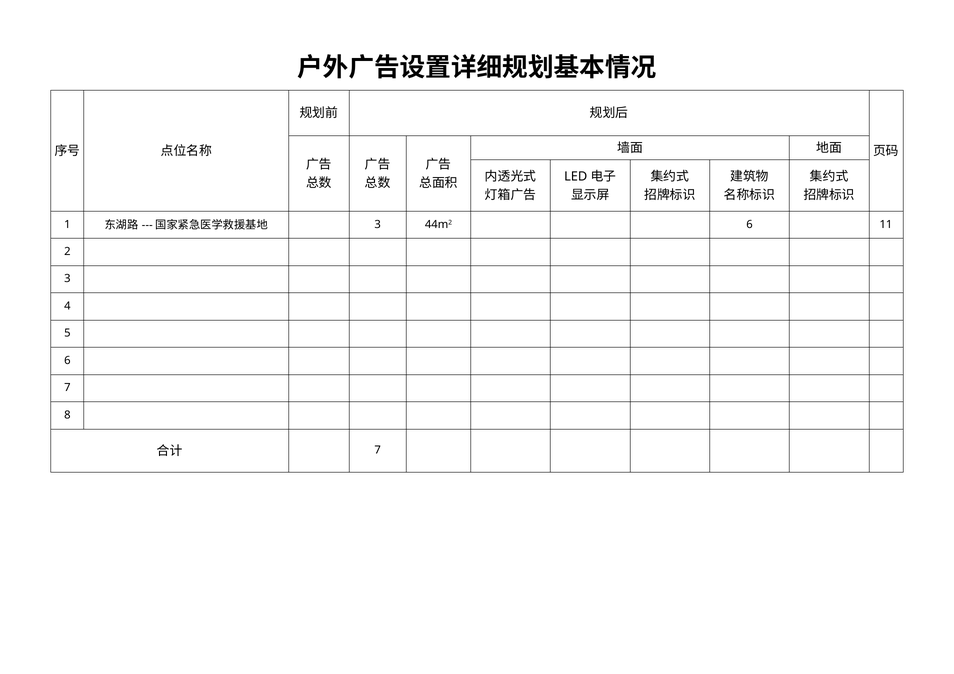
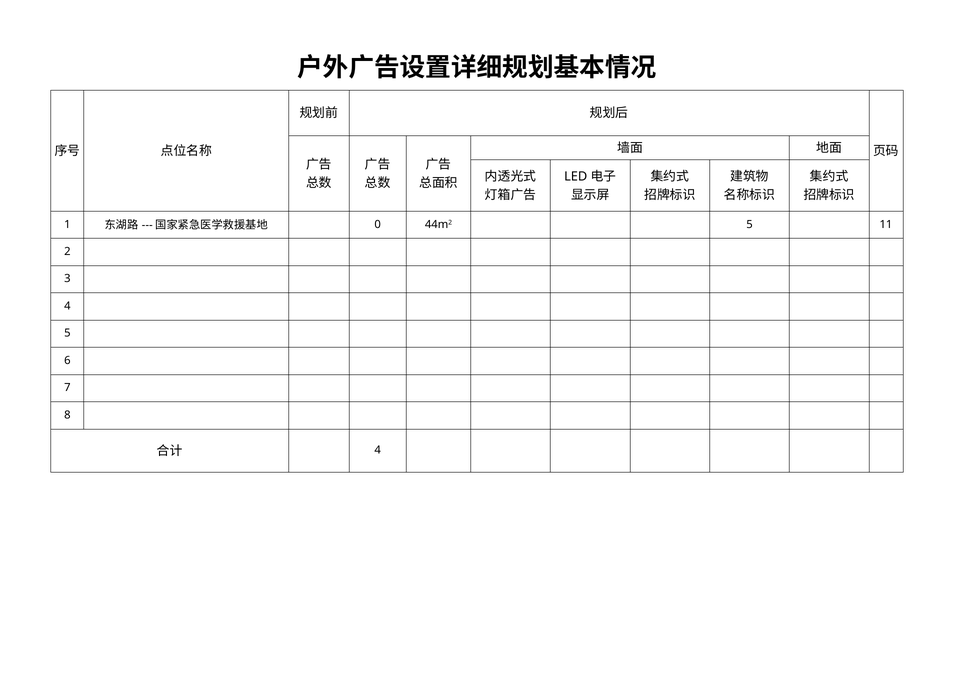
3: 3 -> 0 (378, 225)
44m2 6: 6 -> 5 (750, 225)
7: 7 -> 4 (378, 451)
